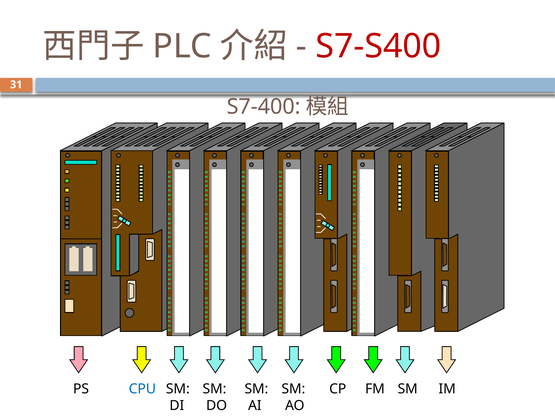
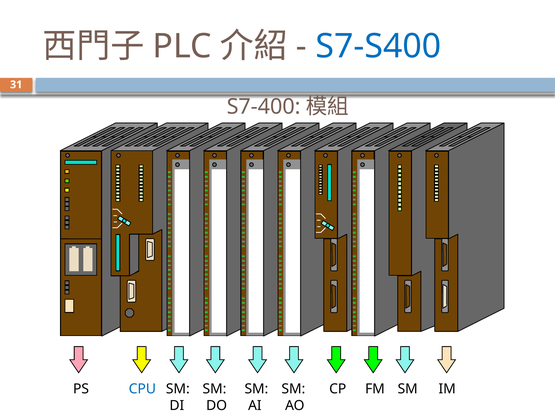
S7-S400 colour: red -> blue (378, 46)
